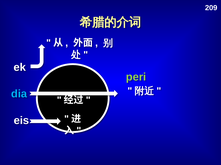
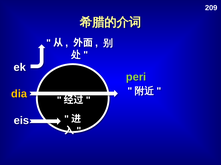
dia colour: light blue -> yellow (19, 94)
